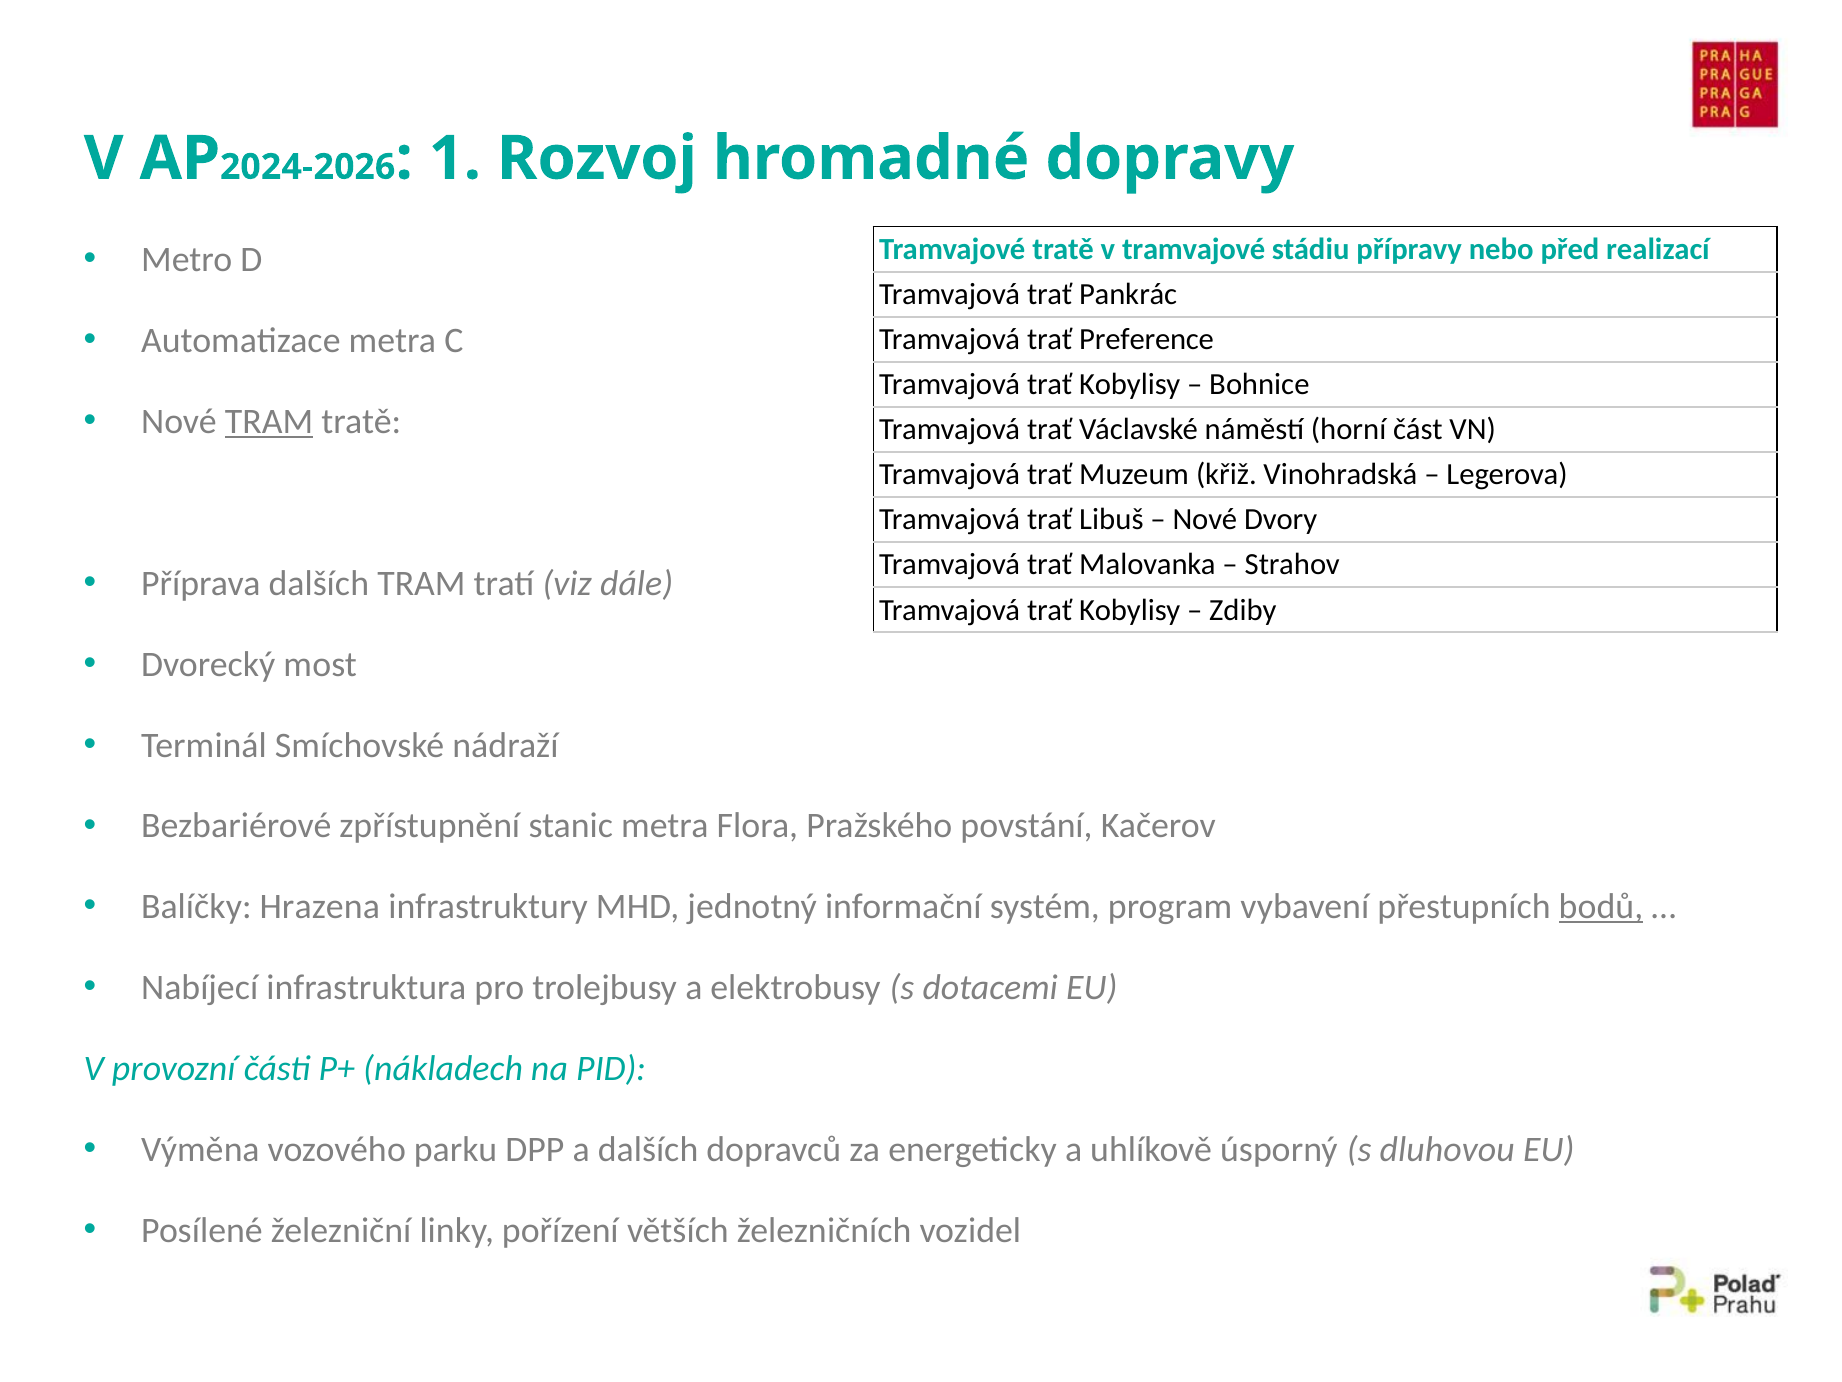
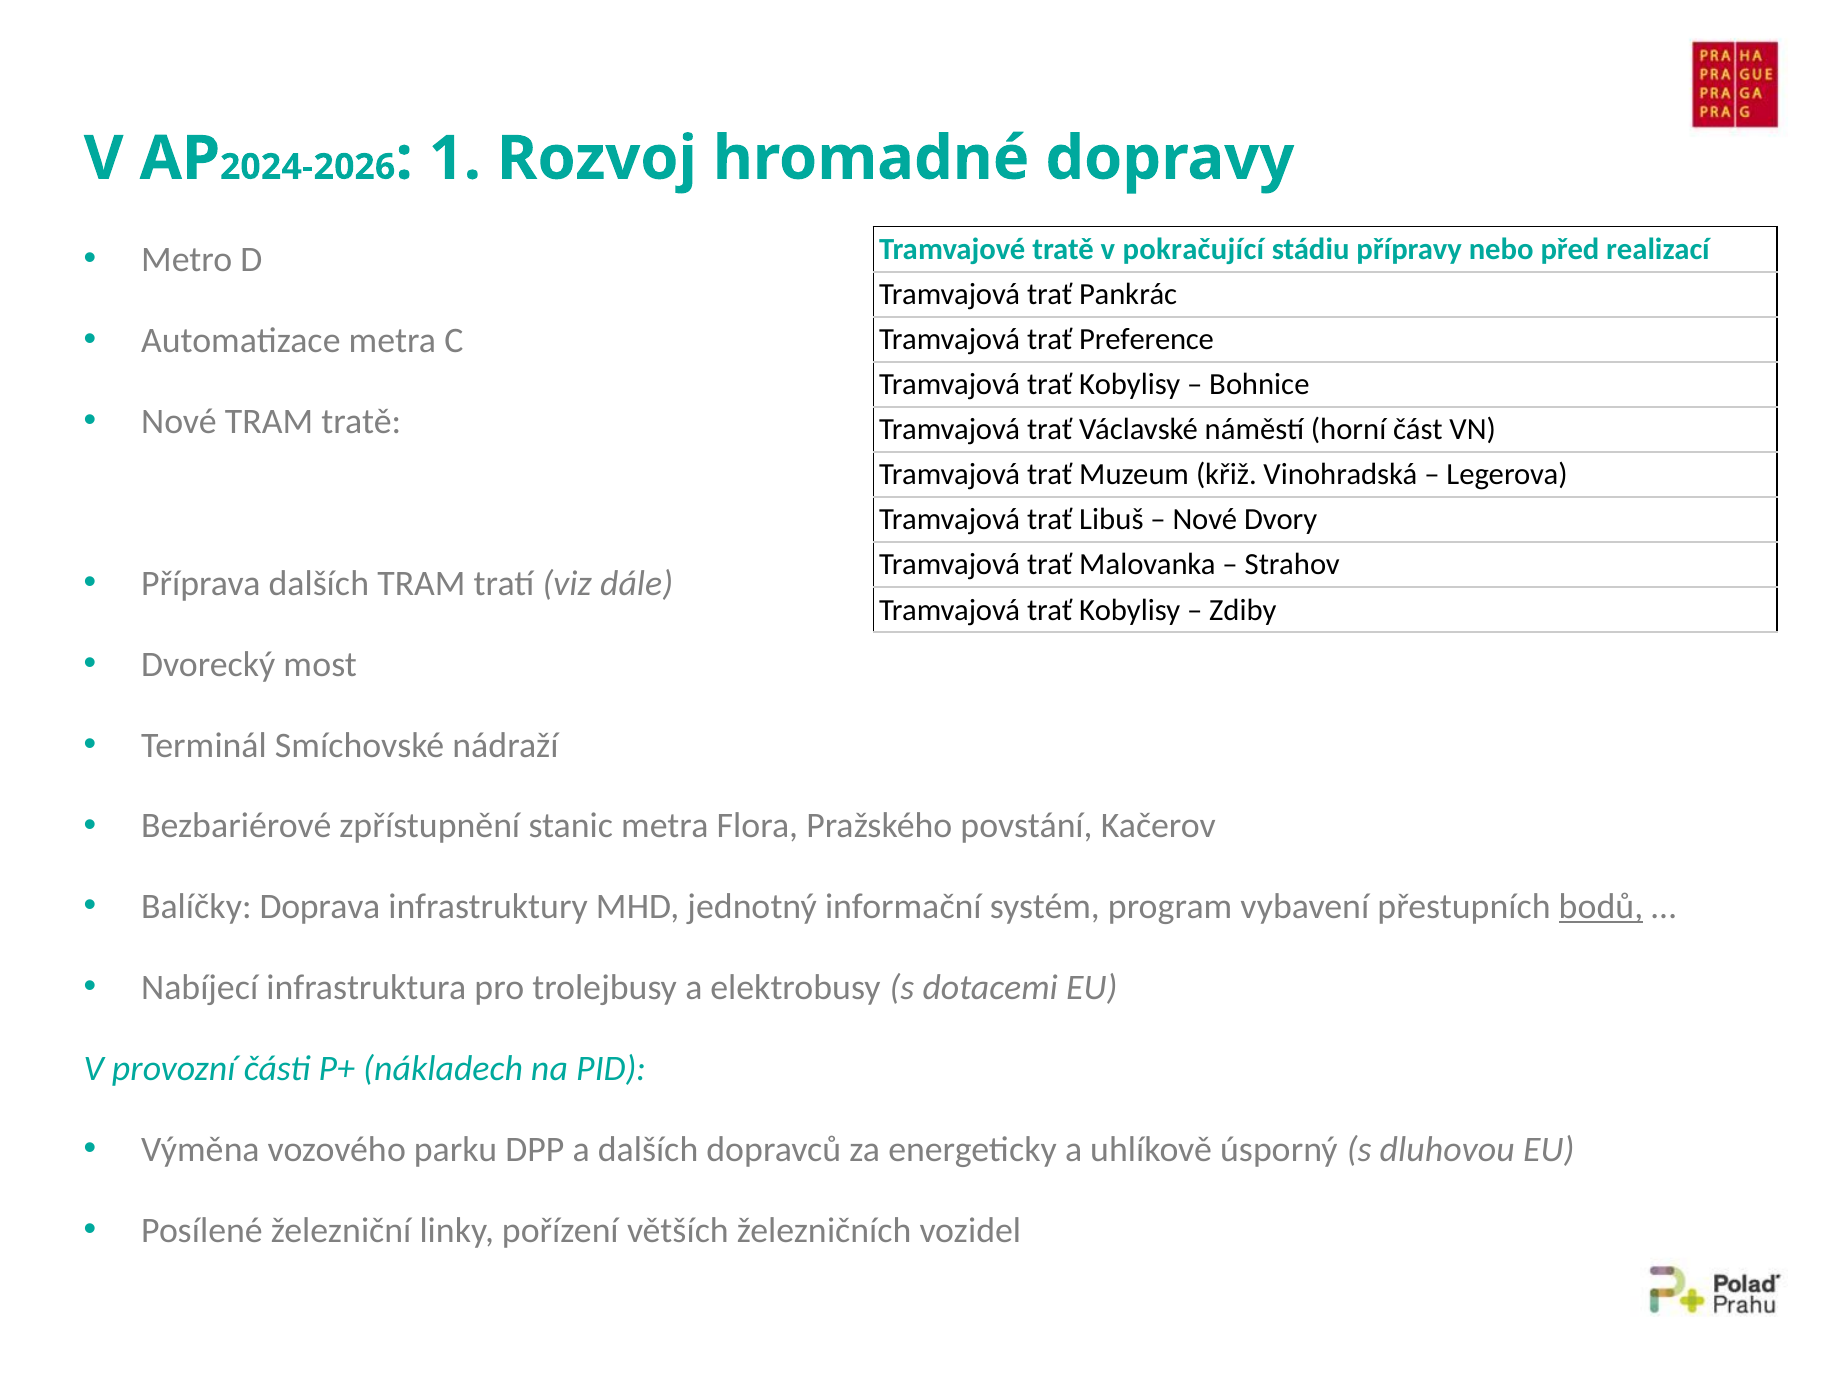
v tramvajové: tramvajové -> pokračující (1193, 249)
TRAM underline: present -> none (269, 421)
Hrazena: Hrazena -> Doprava (320, 907)
